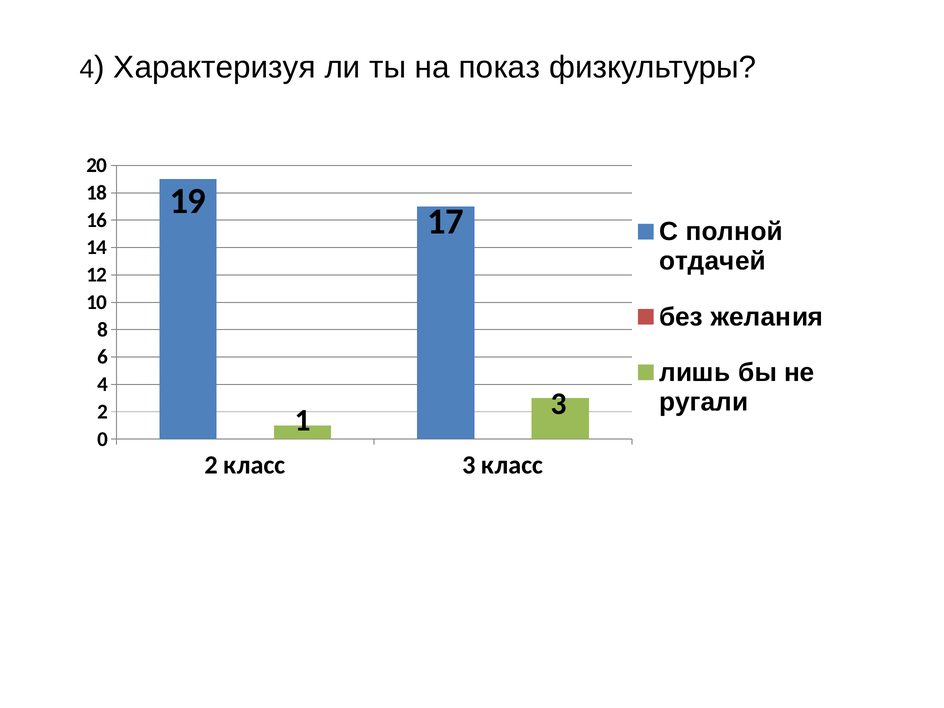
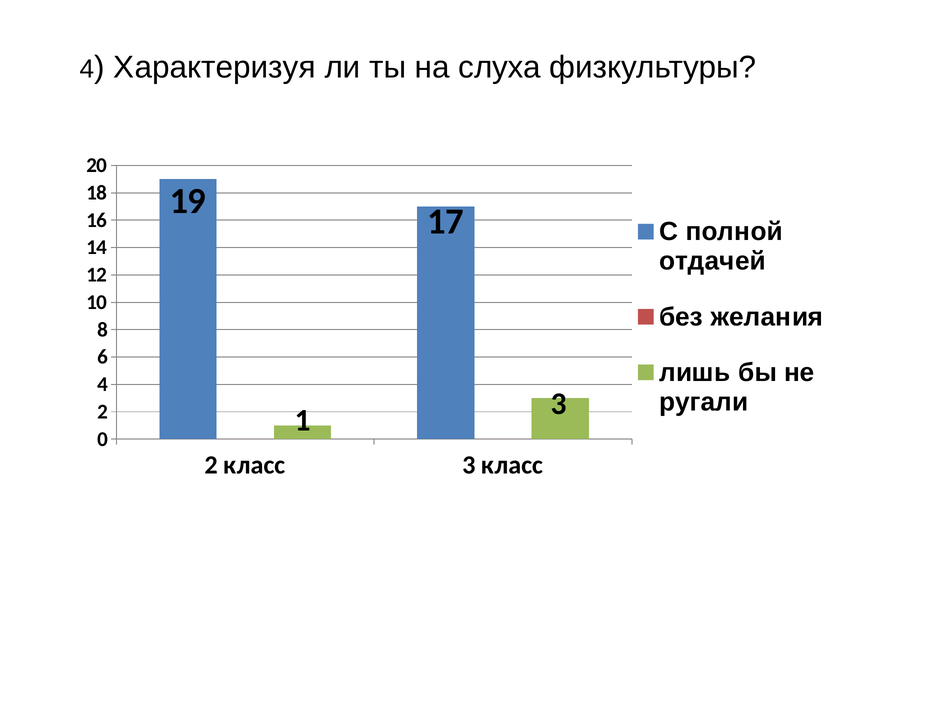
показ: показ -> слуха (500, 67)
